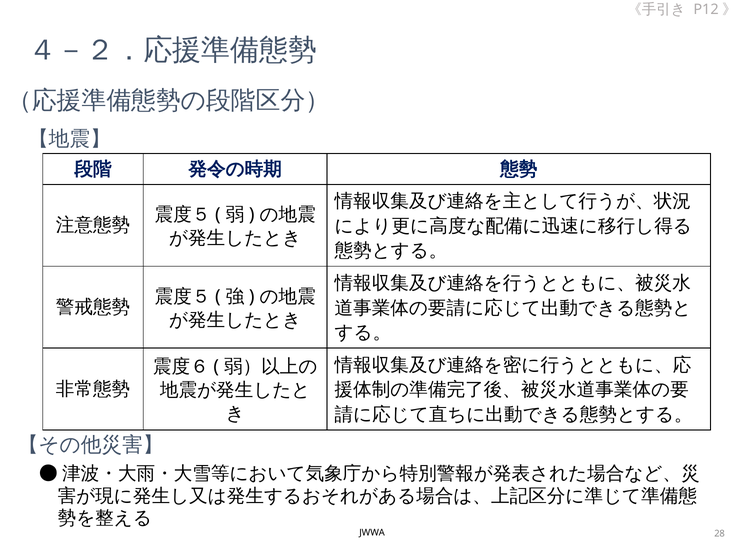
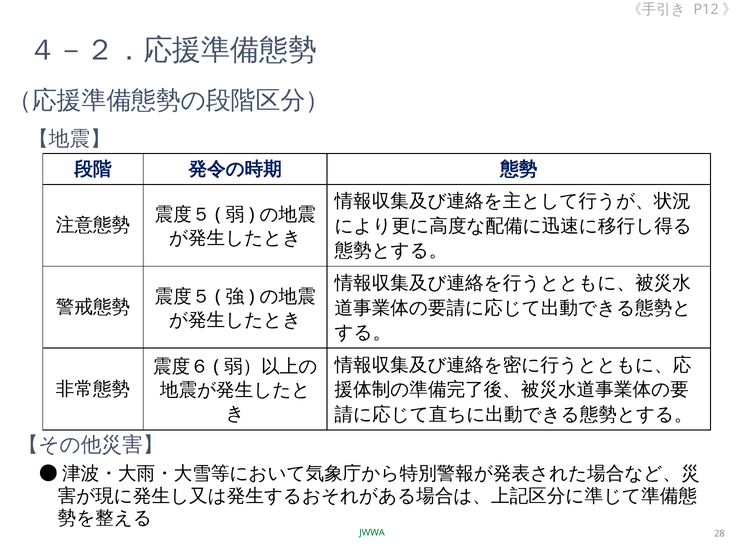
JWWA colour: black -> green (372, 533)
